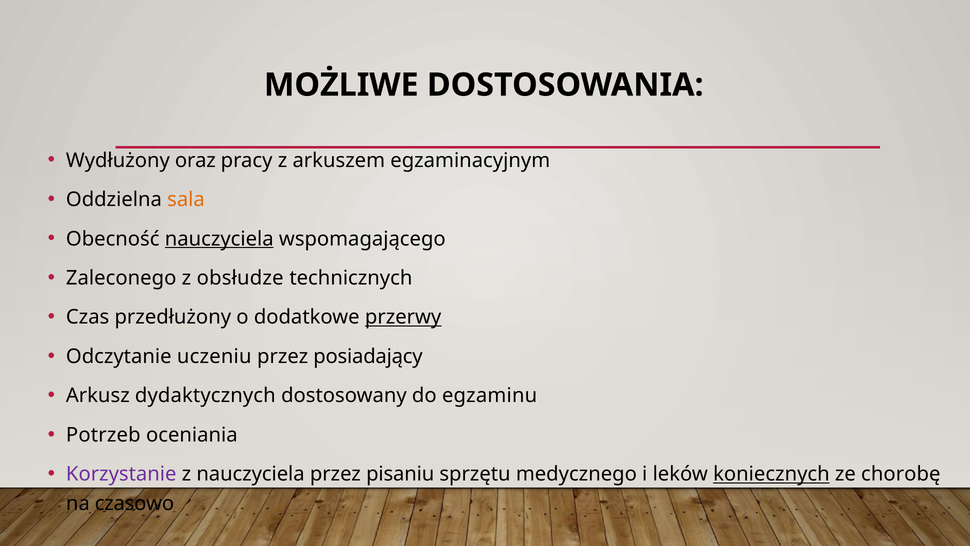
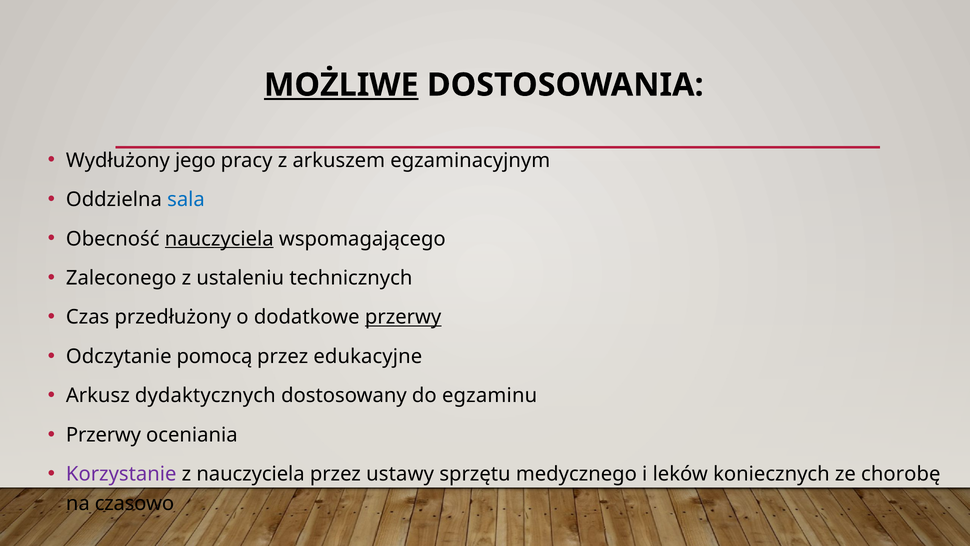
MOŻLIWE underline: none -> present (341, 85)
oraz: oraz -> jego (195, 160)
sala colour: orange -> blue (186, 199)
obsłudze: obsłudze -> ustaleniu (240, 278)
uczeniu: uczeniu -> pomocą (214, 356)
posiadający: posiadający -> edukacyjne (368, 356)
Potrzeb: Potrzeb -> Przerwy (104, 435)
pisaniu: pisaniu -> ustawy (400, 474)
koniecznych underline: present -> none (771, 474)
